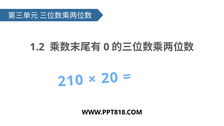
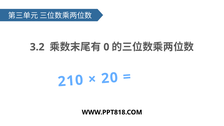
1.2: 1.2 -> 3.2 (37, 47)
